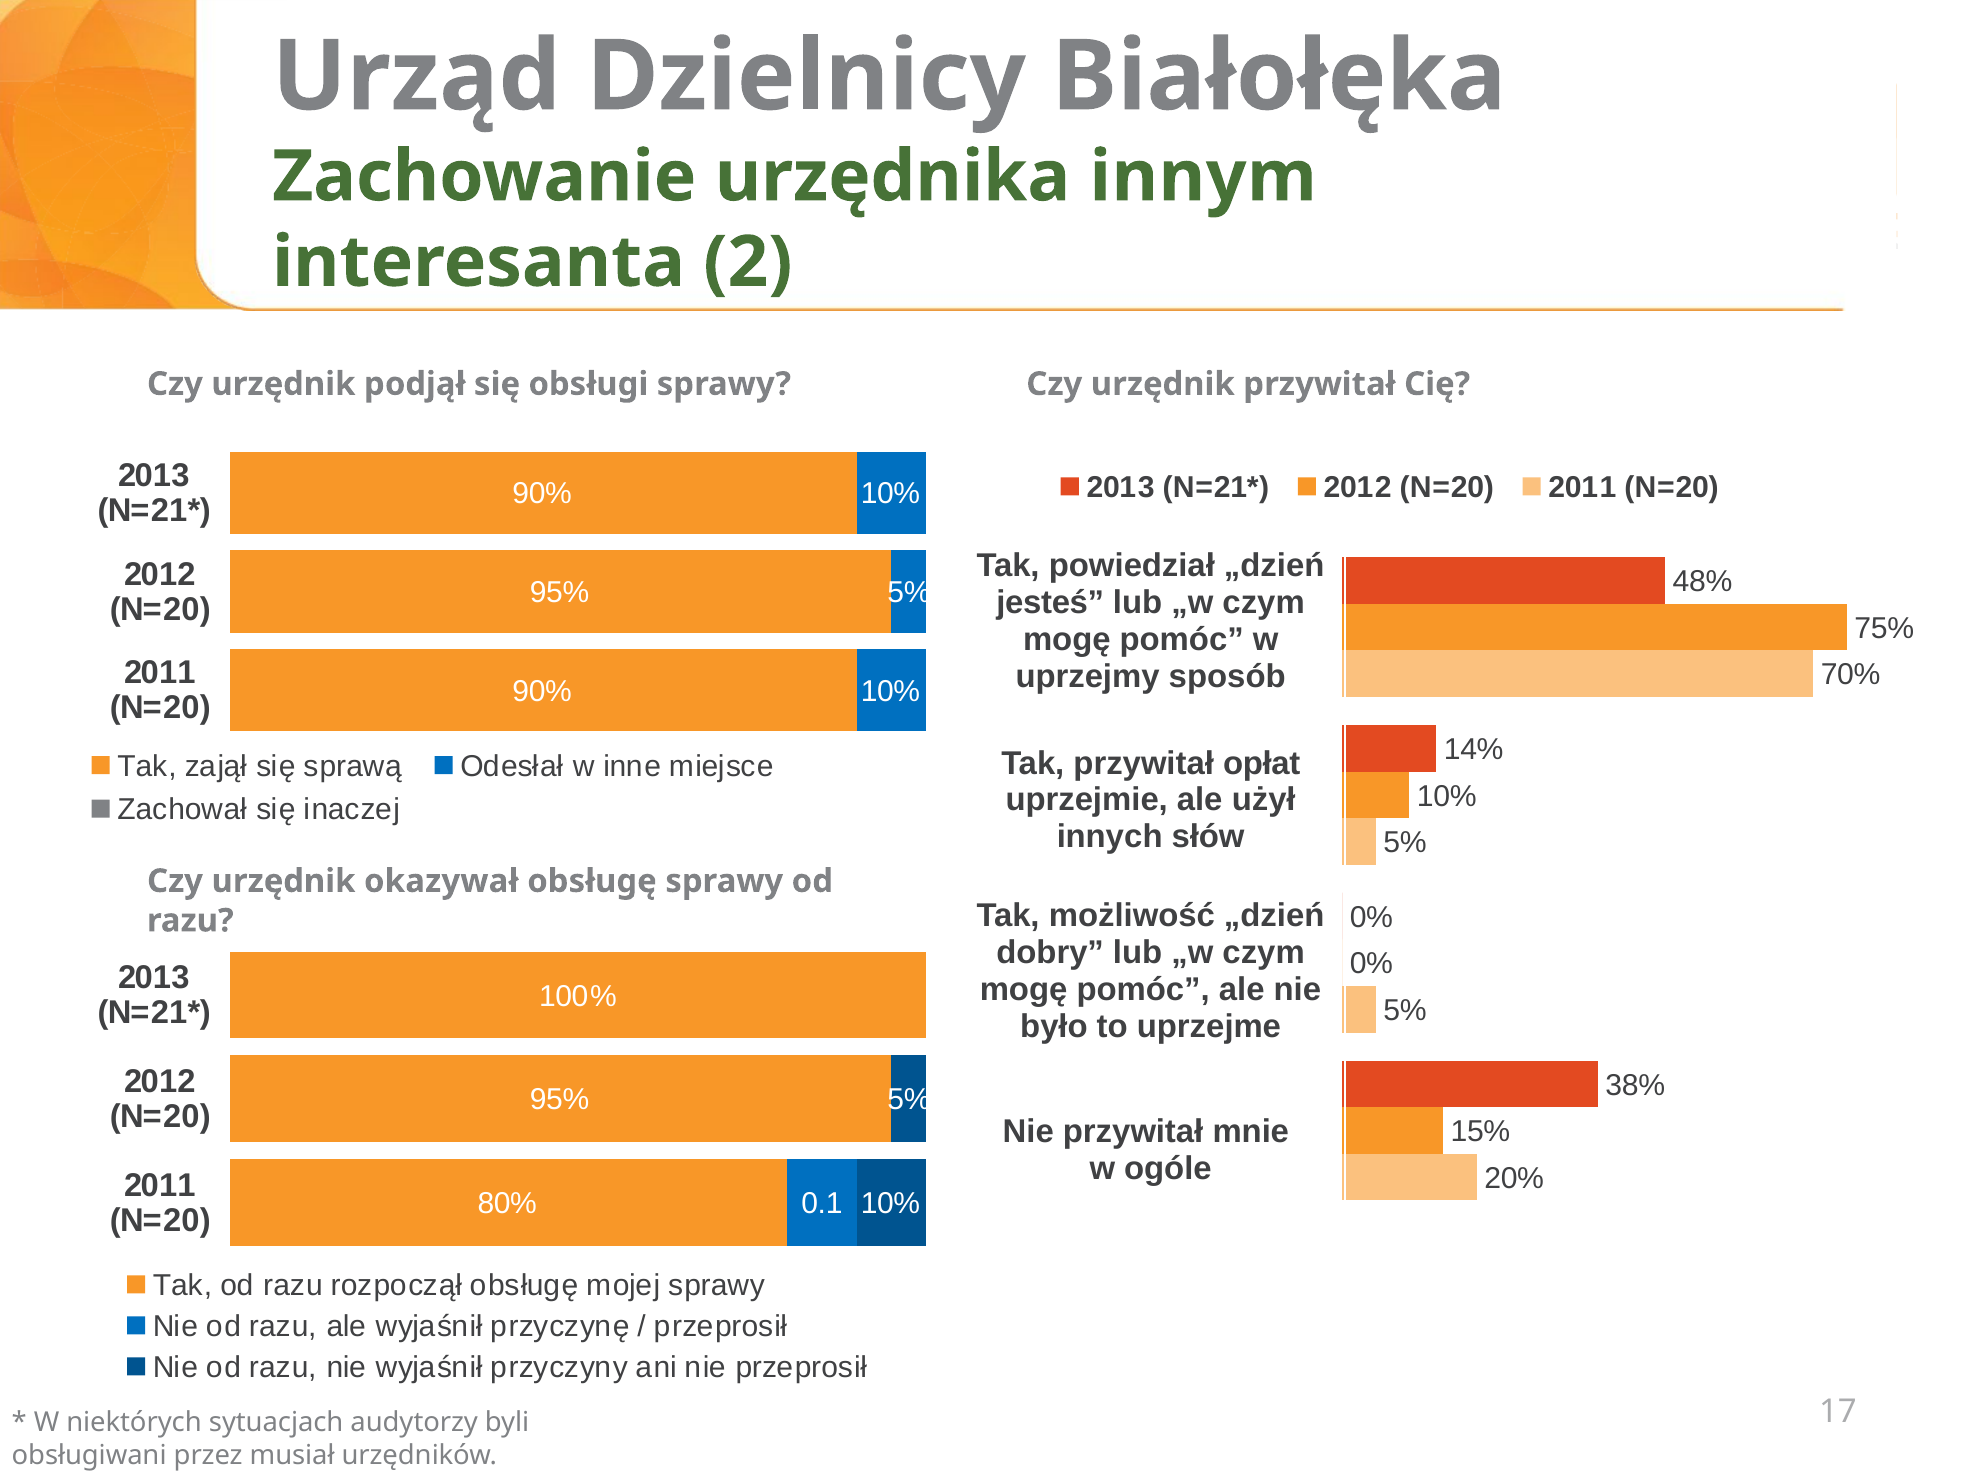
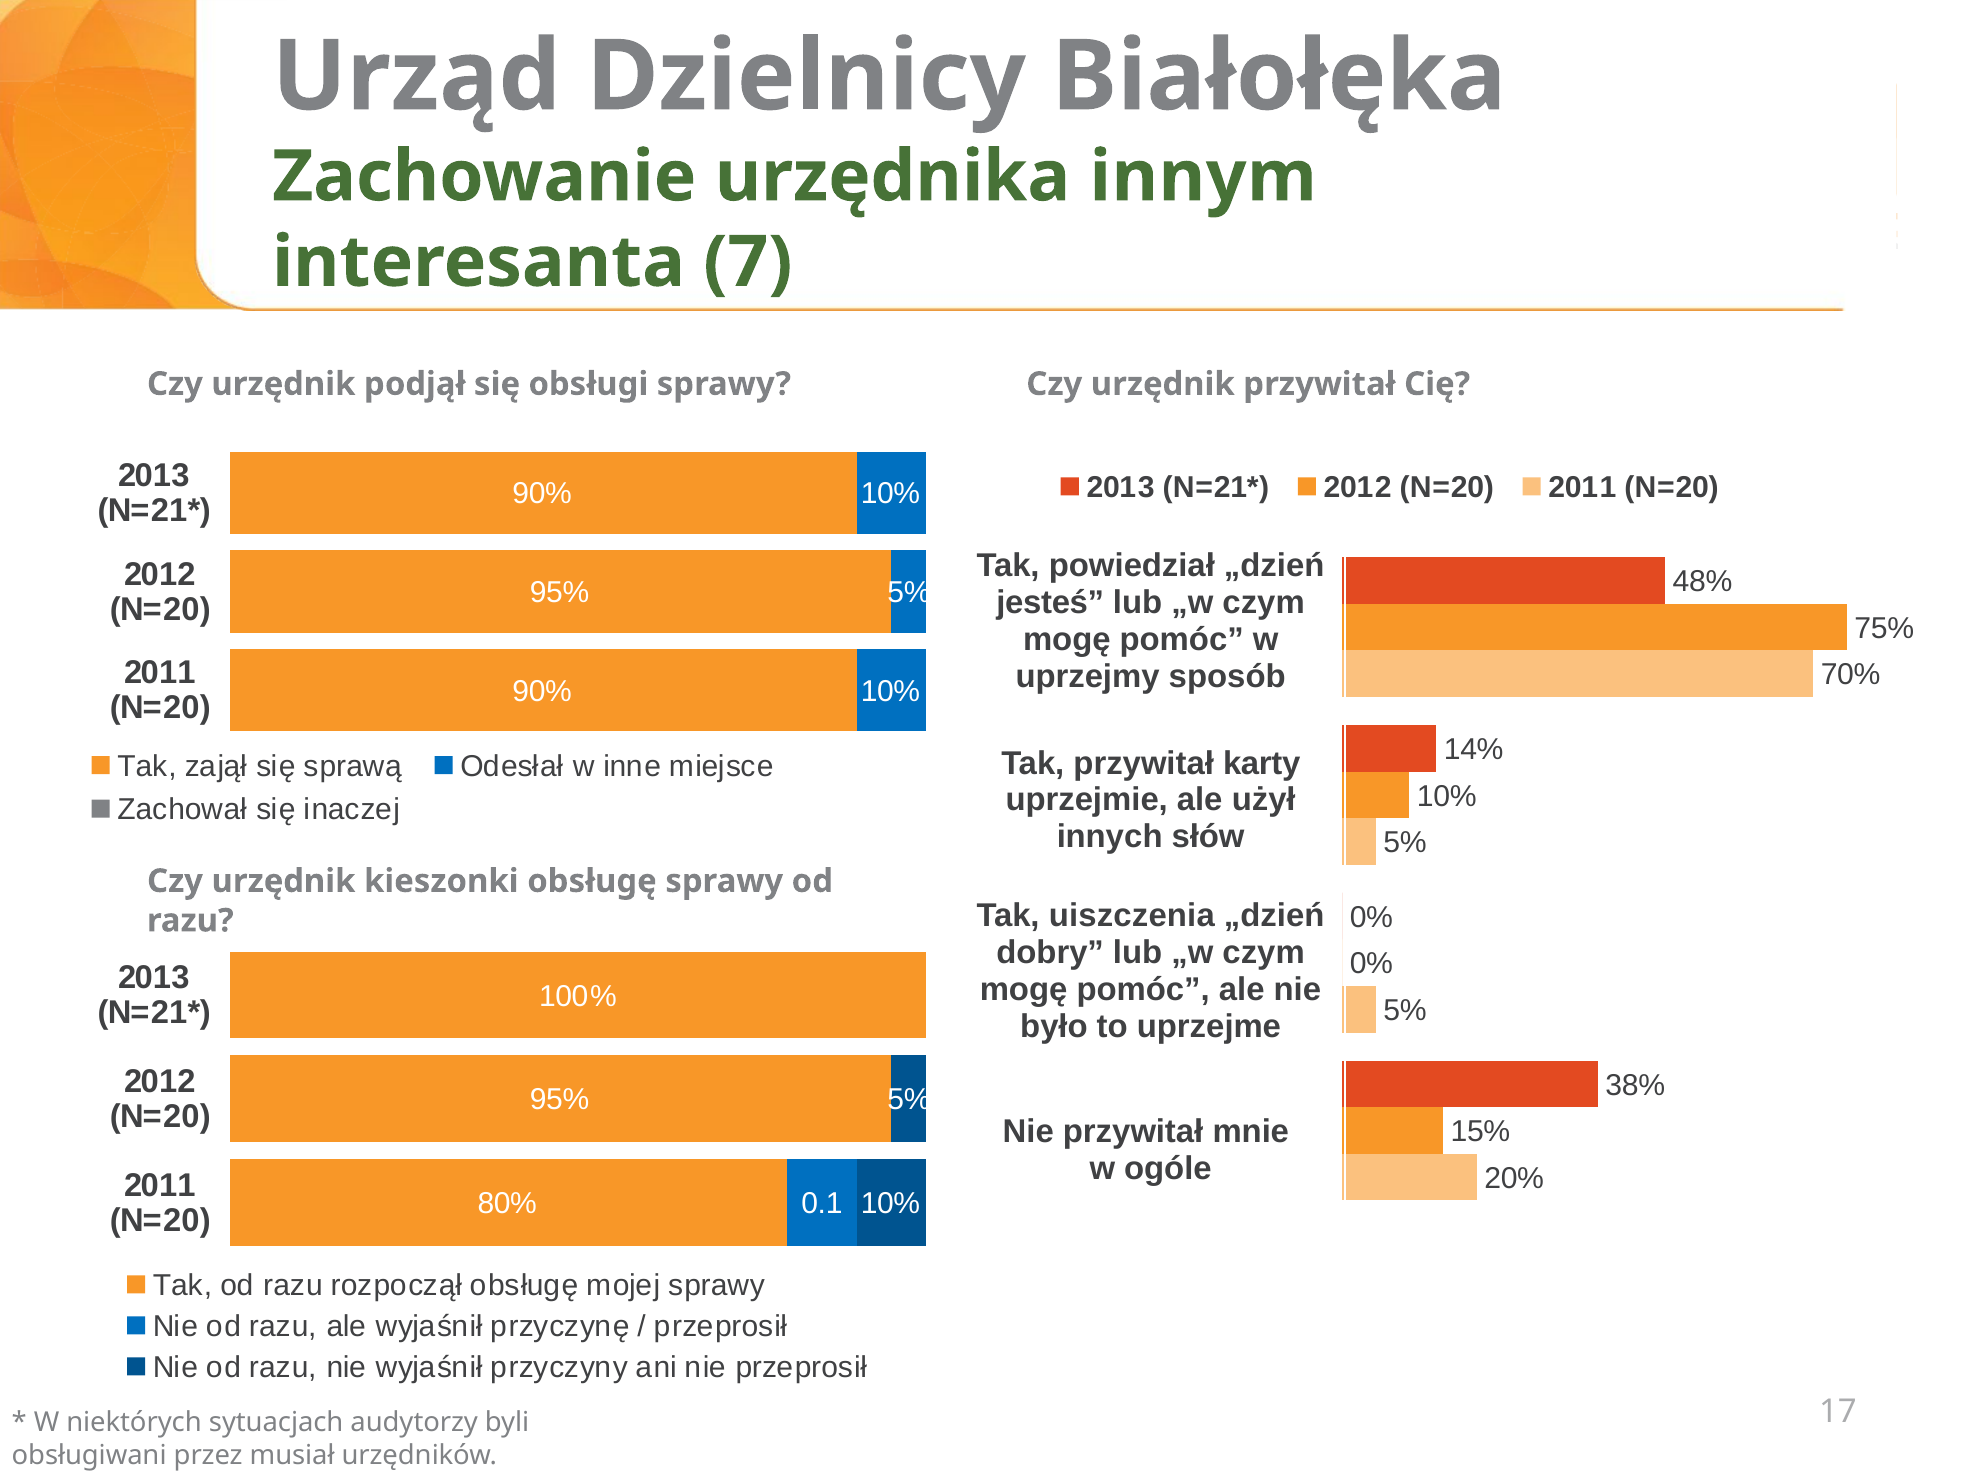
2: 2 -> 7 (748, 262)
opłat: opłat -> karty (1262, 763)
okazywał: okazywał -> kieszonki (441, 881)
możliwość: możliwość -> uiszczenia (1132, 916)
